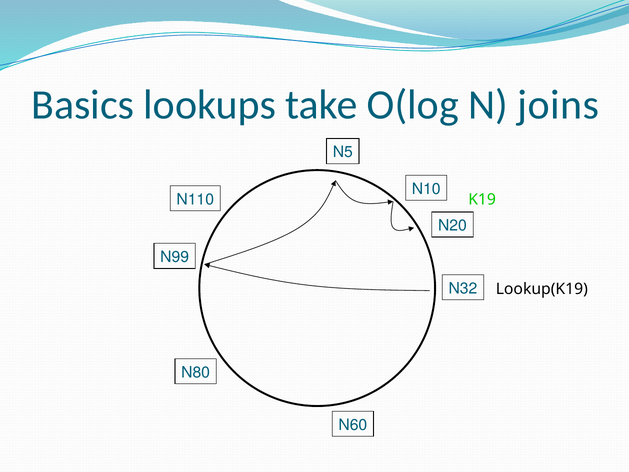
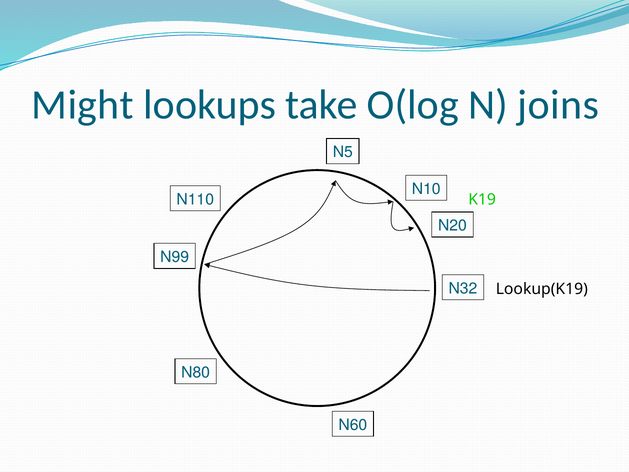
Basics: Basics -> Might (83, 105)
